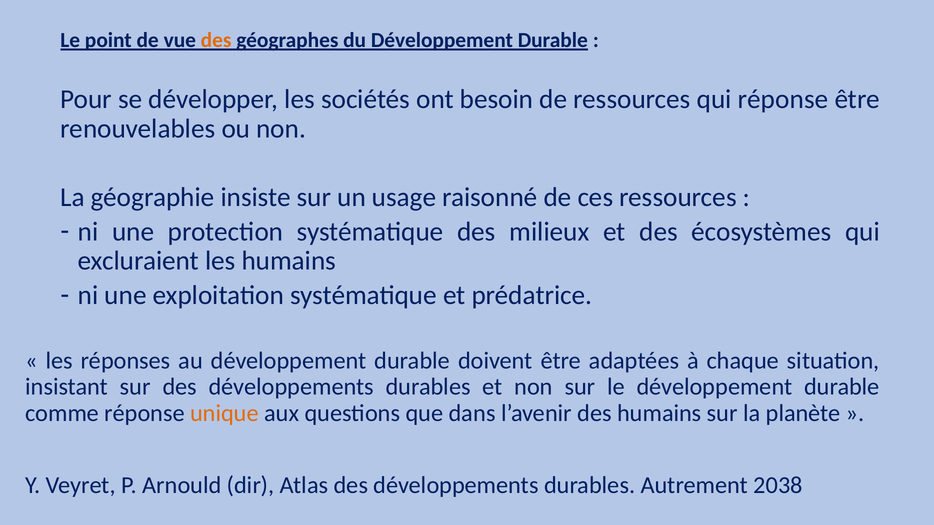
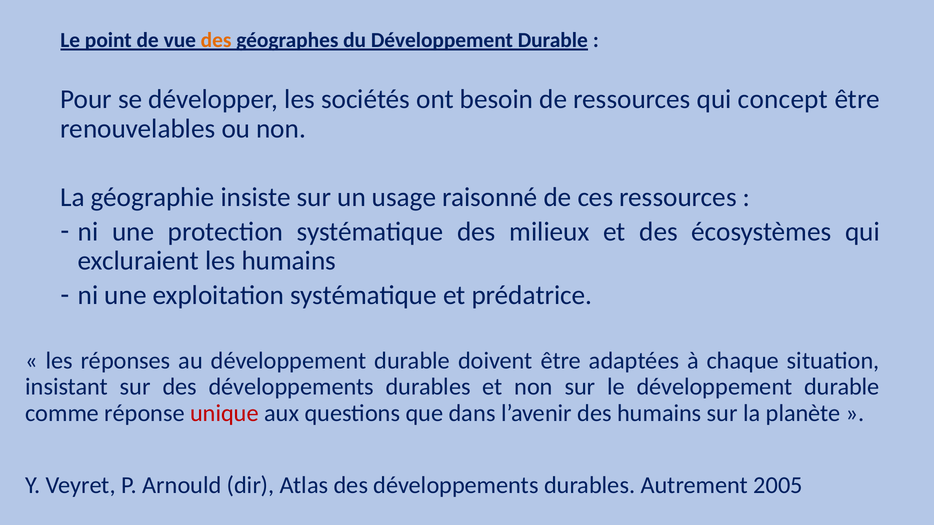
qui réponse: réponse -> concept (783, 99)
unique colour: orange -> red (224, 413)
2038: 2038 -> 2005 (778, 485)
